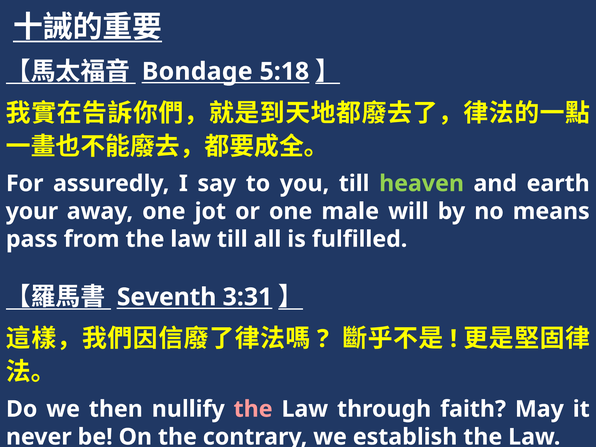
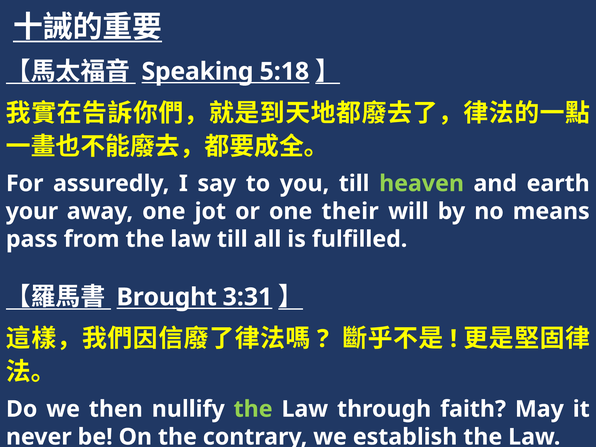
Bondage: Bondage -> Speaking (198, 71)
male: male -> their (350, 211)
Seventh: Seventh -> Brought (167, 297)
the colour: pink -> light green (253, 409)
